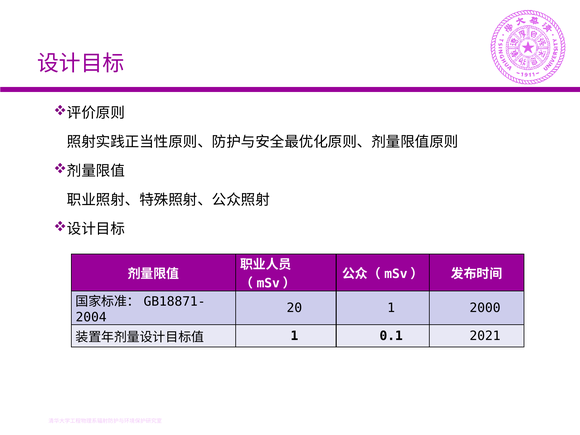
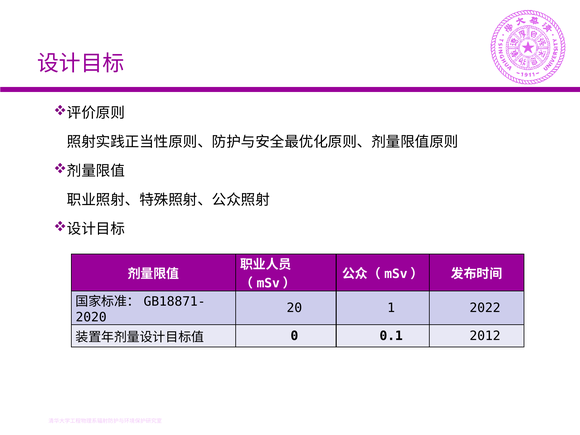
2000: 2000 -> 2022 (485, 308)
2004: 2004 -> 2020 (91, 317)
1: 1 -> 0 (294, 336)
2021: 2021 -> 2012 (485, 336)
